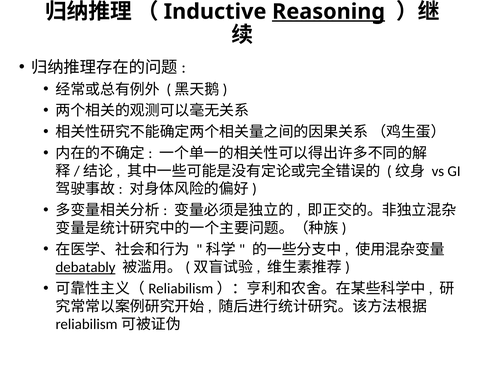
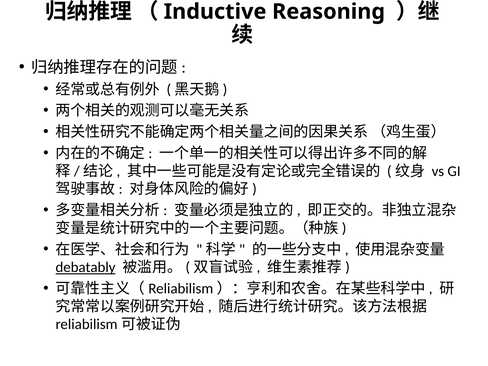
Reasoning underline: present -> none (329, 12)
